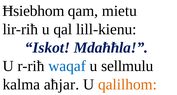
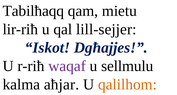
Ħsiebhom: Ħsiebhom -> Tabilħaqq (33, 11)
lill-kienu: lill-kienu -> lill-sejjer (106, 29)
Mdaħħla: Mdaħħla -> Dgħajjes (111, 48)
waqaf colour: blue -> purple (67, 66)
